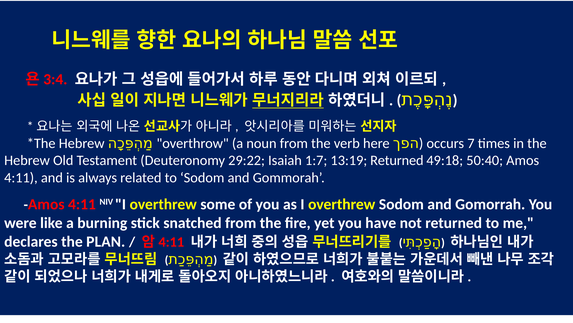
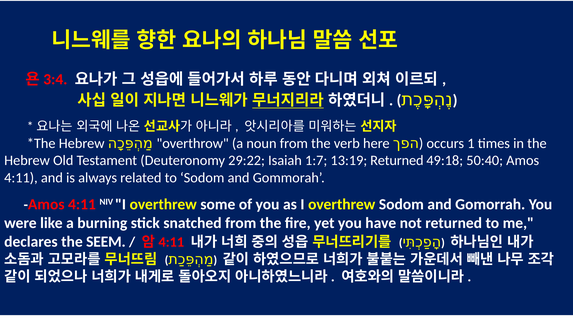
7: 7 -> 1 (471, 143)
PLAN: PLAN -> SEEM (106, 241)
